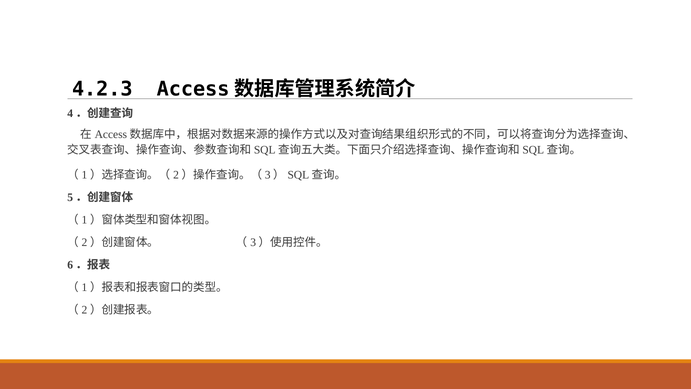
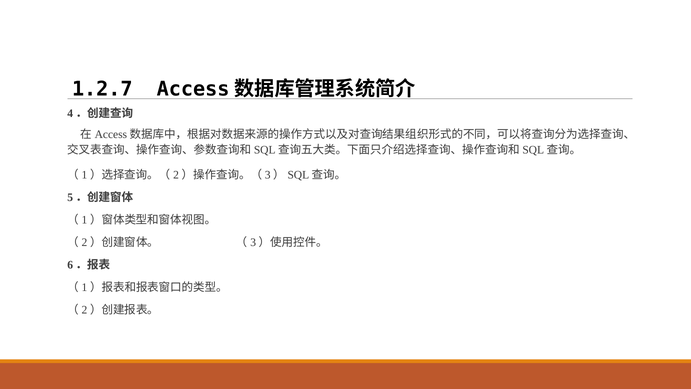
4.2.3: 4.2.3 -> 1.2.7 (102, 89)
